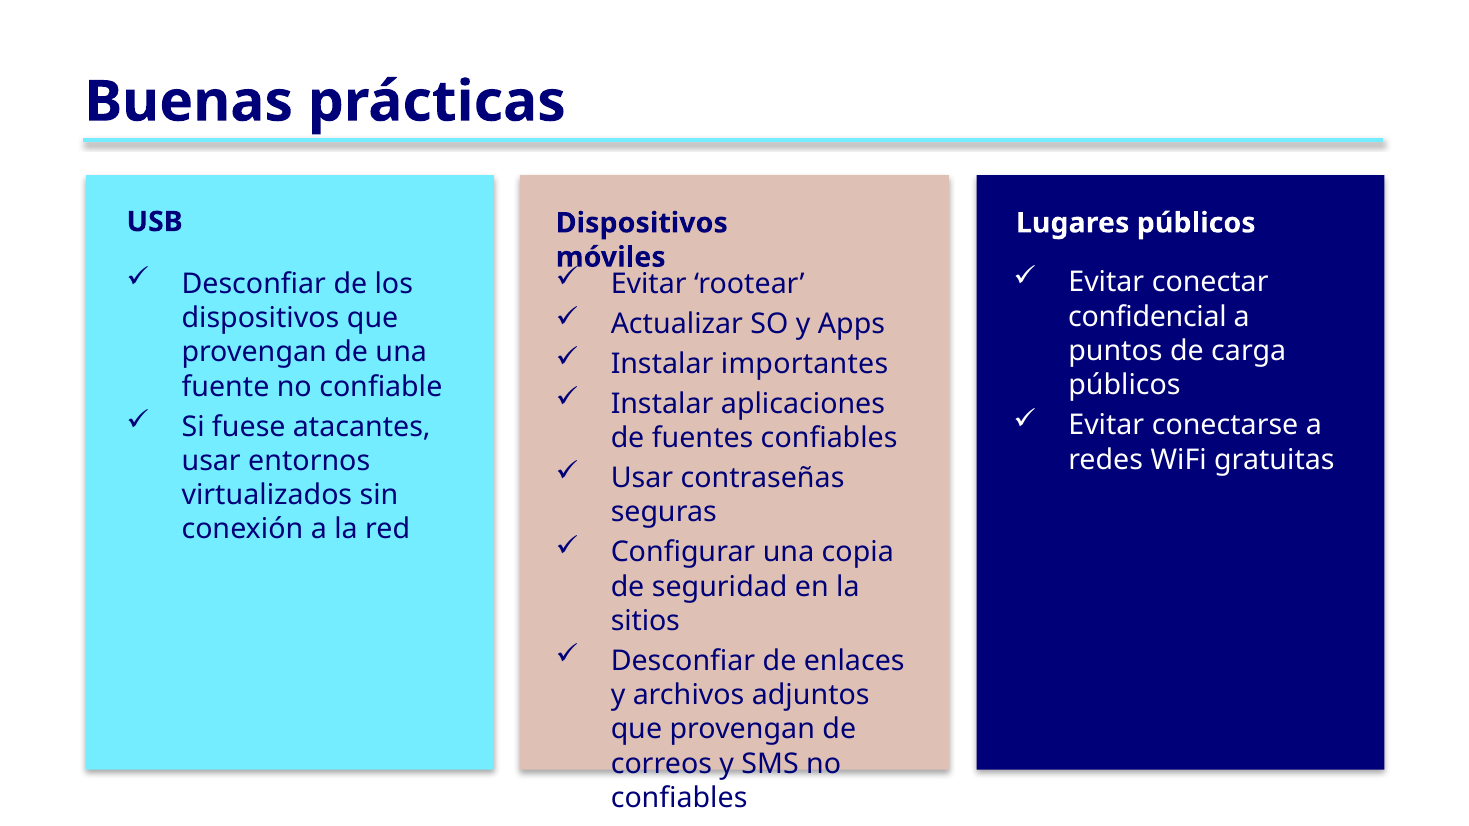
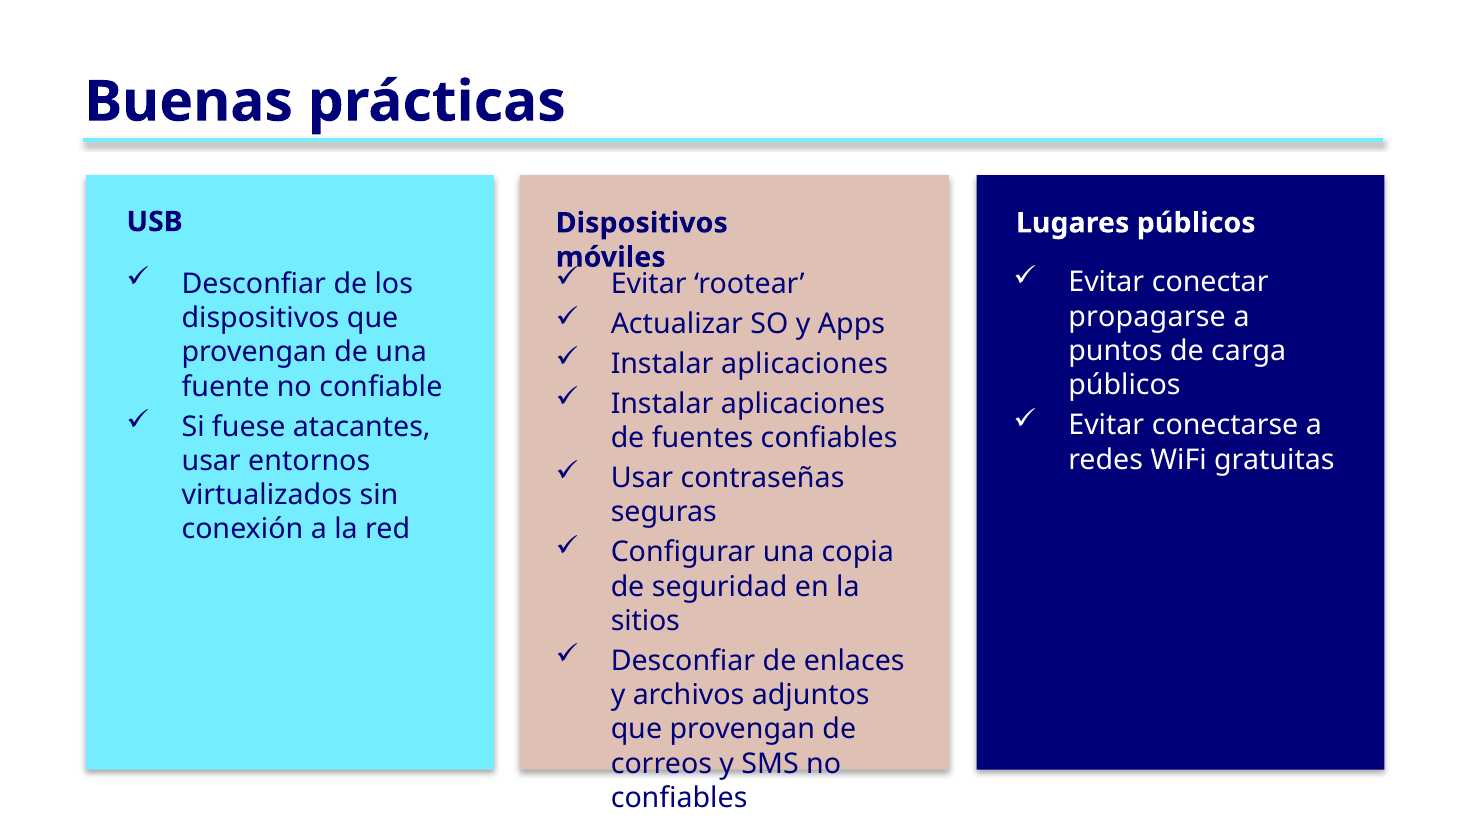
confidencial: confidencial -> propagarse (1147, 317)
importantes: importantes -> aplicaciones (805, 364)
